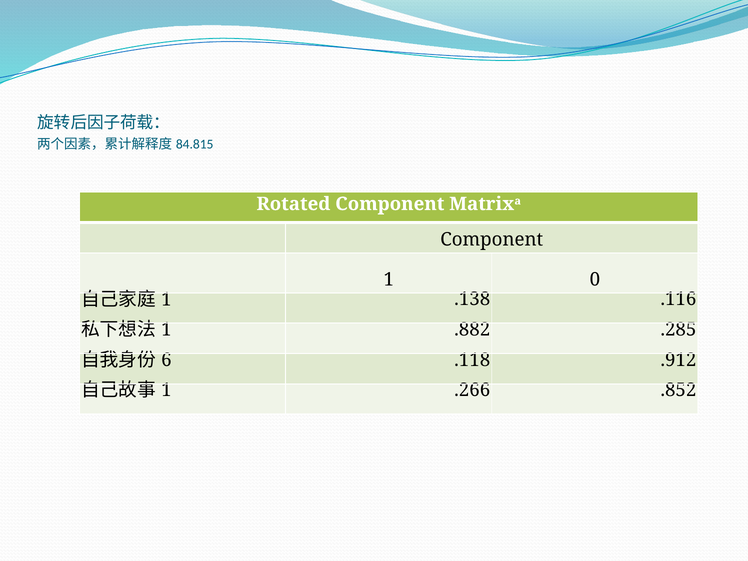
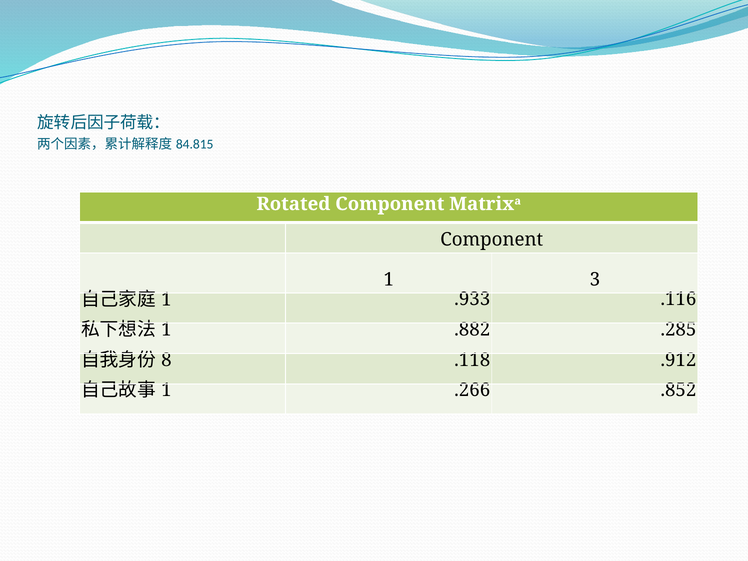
0: 0 -> 3 (595, 280)
.138: .138 -> .933 (472, 299)
6: 6 -> 8 (166, 360)
